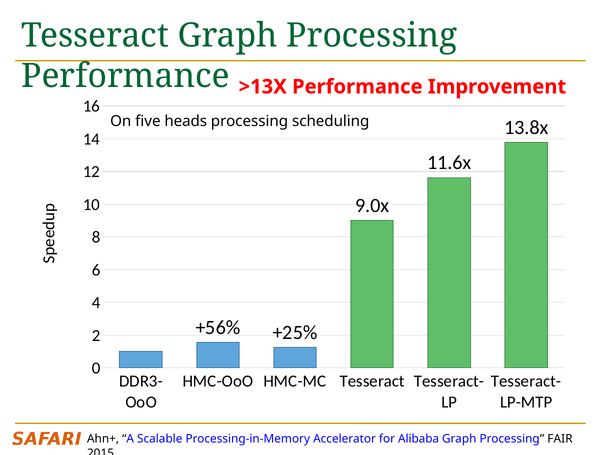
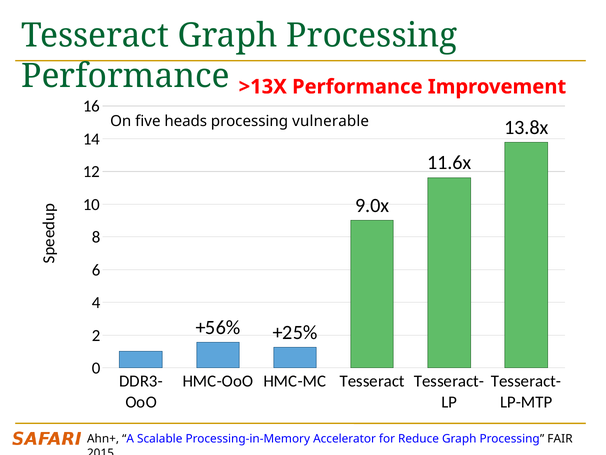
scheduling: scheduling -> vulnerable (331, 121)
Alibaba: Alibaba -> Reduce (419, 439)
